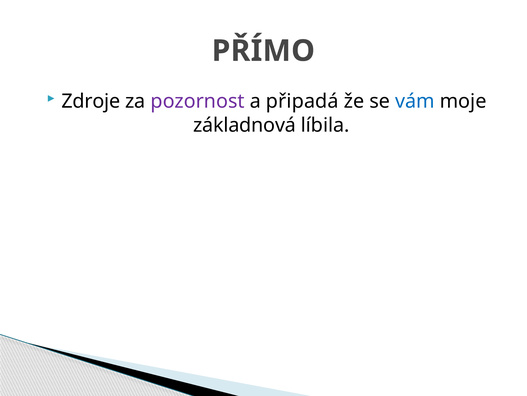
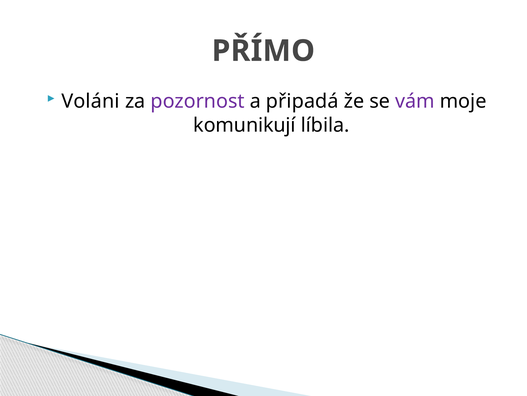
Zdroje: Zdroje -> Voláni (91, 101)
vám colour: blue -> purple (415, 101)
základnová: základnová -> komunikují (244, 125)
